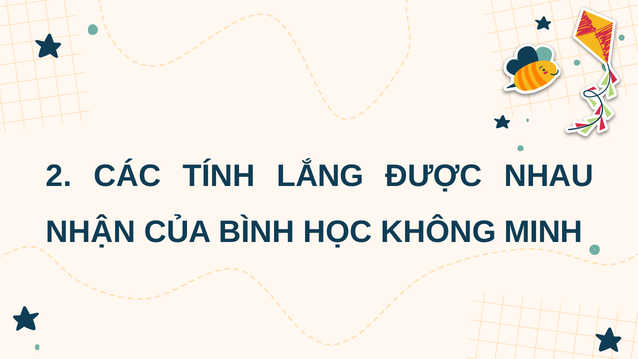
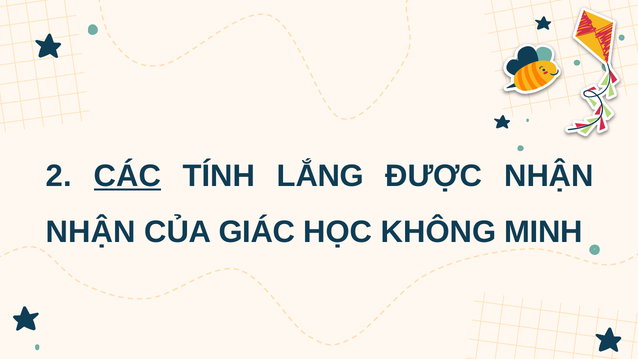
CÁC underline: none -> present (127, 176)
ĐƯỢC NHAU: NHAU -> NHẬN (549, 176)
BÌNH: BÌNH -> GIÁC (257, 232)
